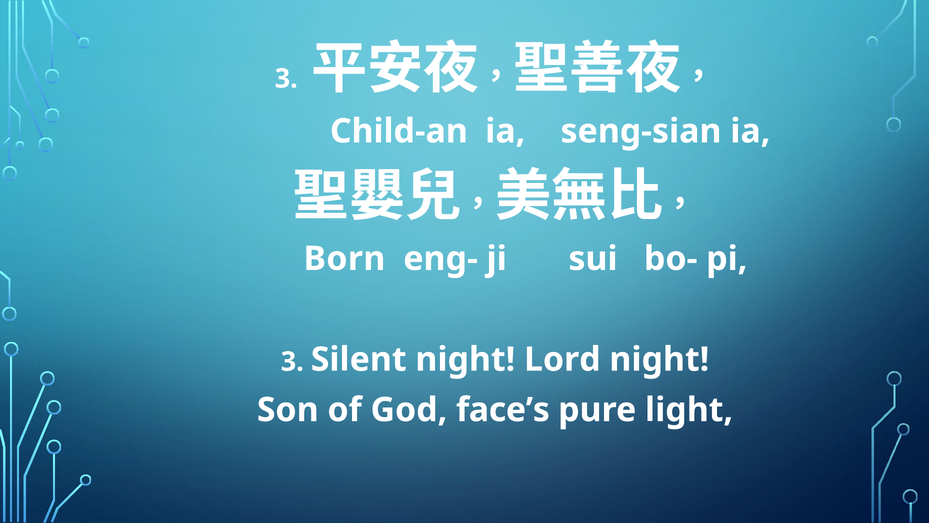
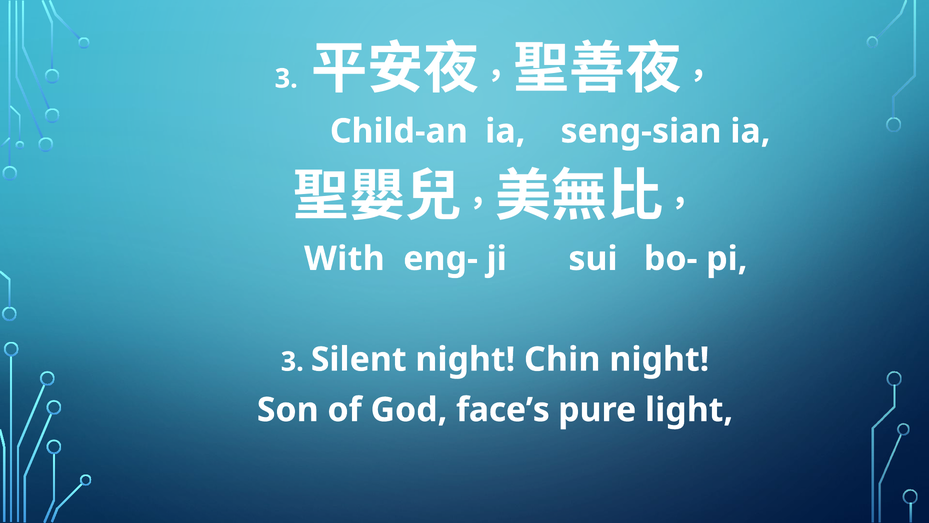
Born: Born -> With (344, 259)
Lord: Lord -> Chin (562, 359)
